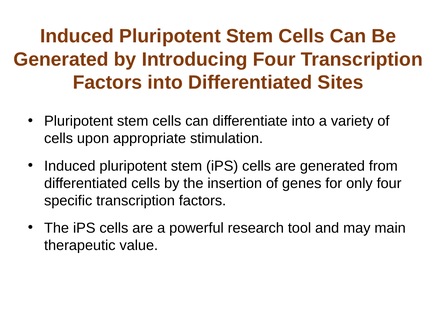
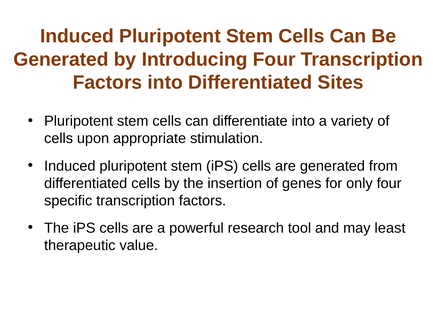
main: main -> least (390, 228)
